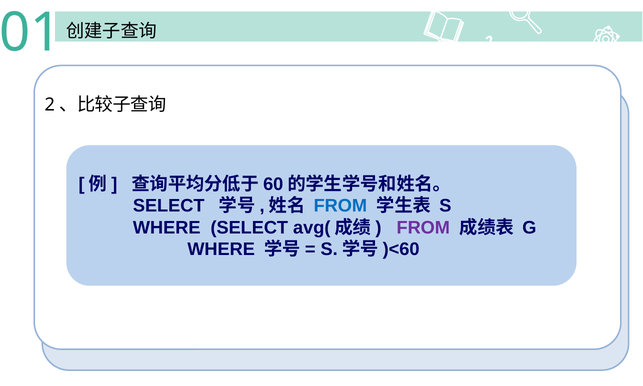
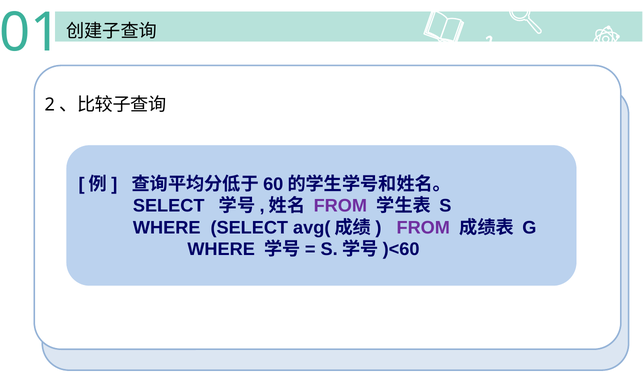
FROM colour: blue -> purple (340, 206)
